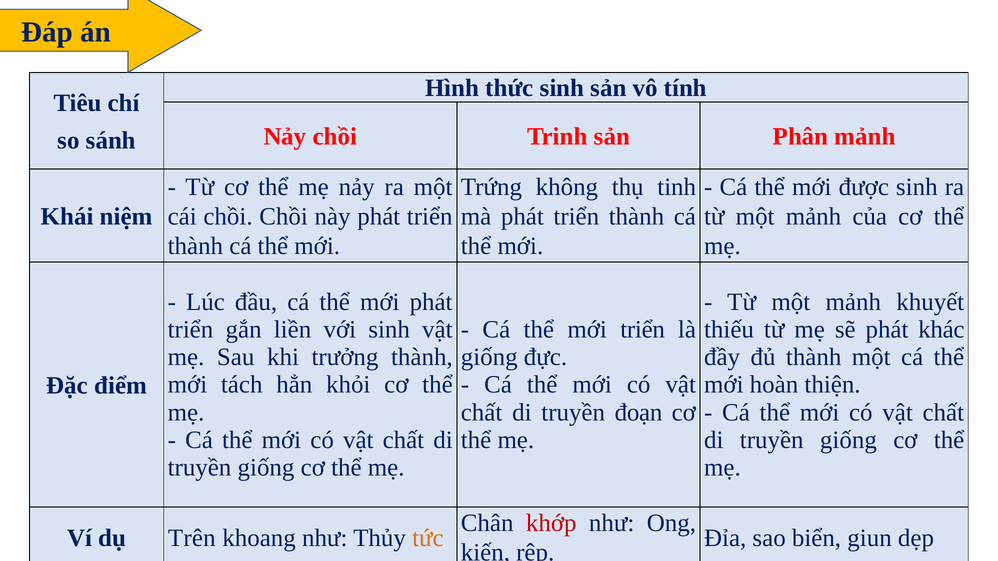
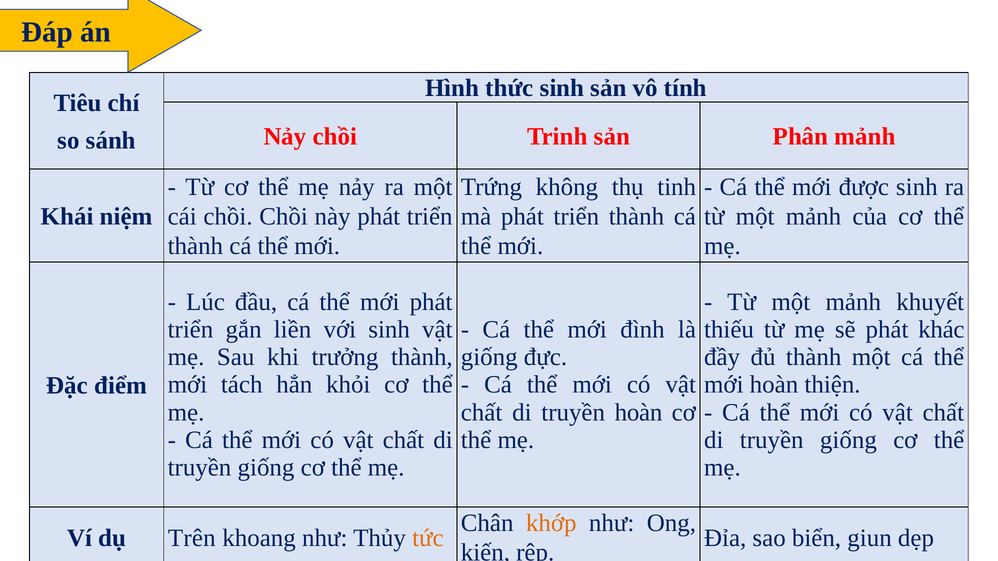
mới triển: triển -> đình (642, 330)
truyền đoạn: đoạn -> hoàn (639, 413)
khớp colour: red -> orange (551, 523)
